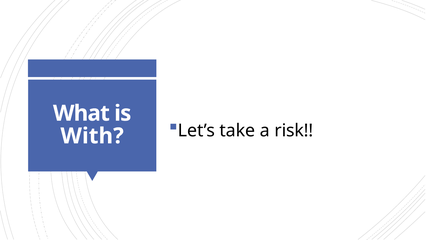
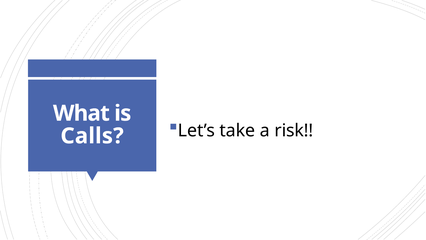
With: With -> Calls (92, 136)
